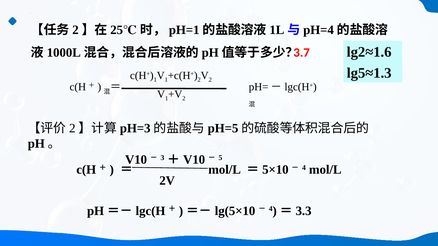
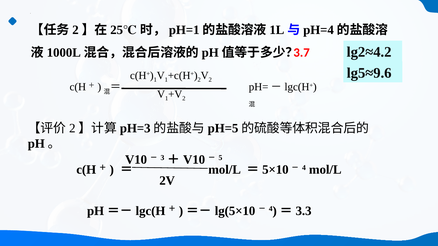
lg2≈1.6: lg2≈1.6 -> lg2≈4.2 (369, 52)
lg5≈1.3: lg5≈1.3 -> lg5≈9.6 (369, 73)
